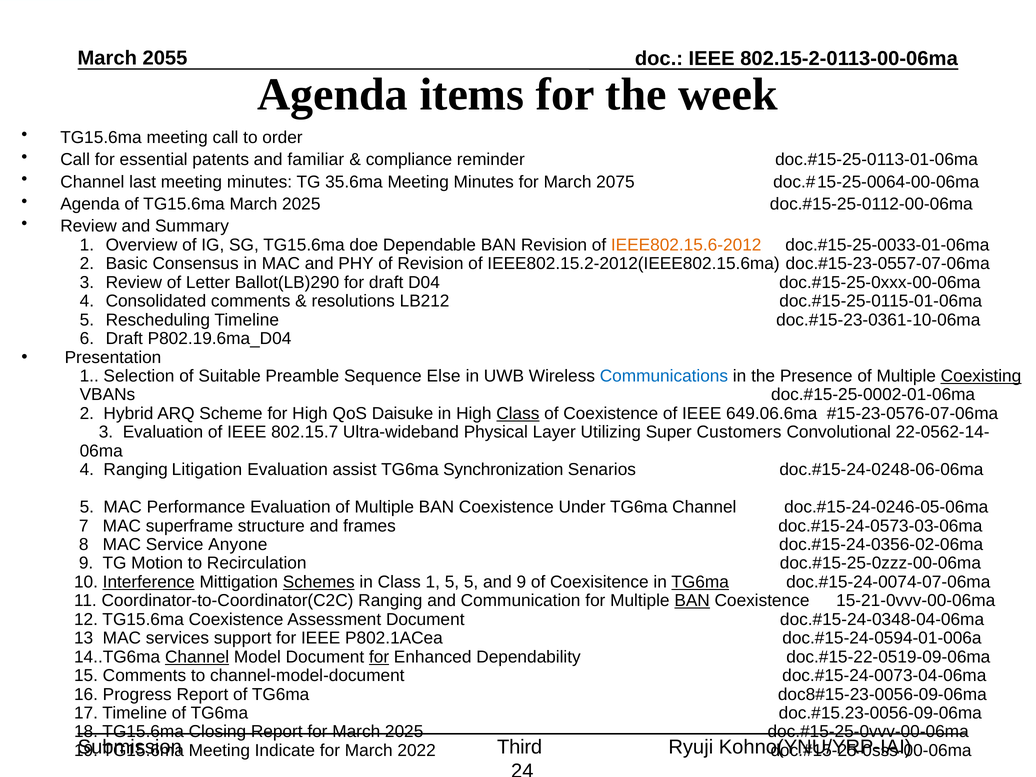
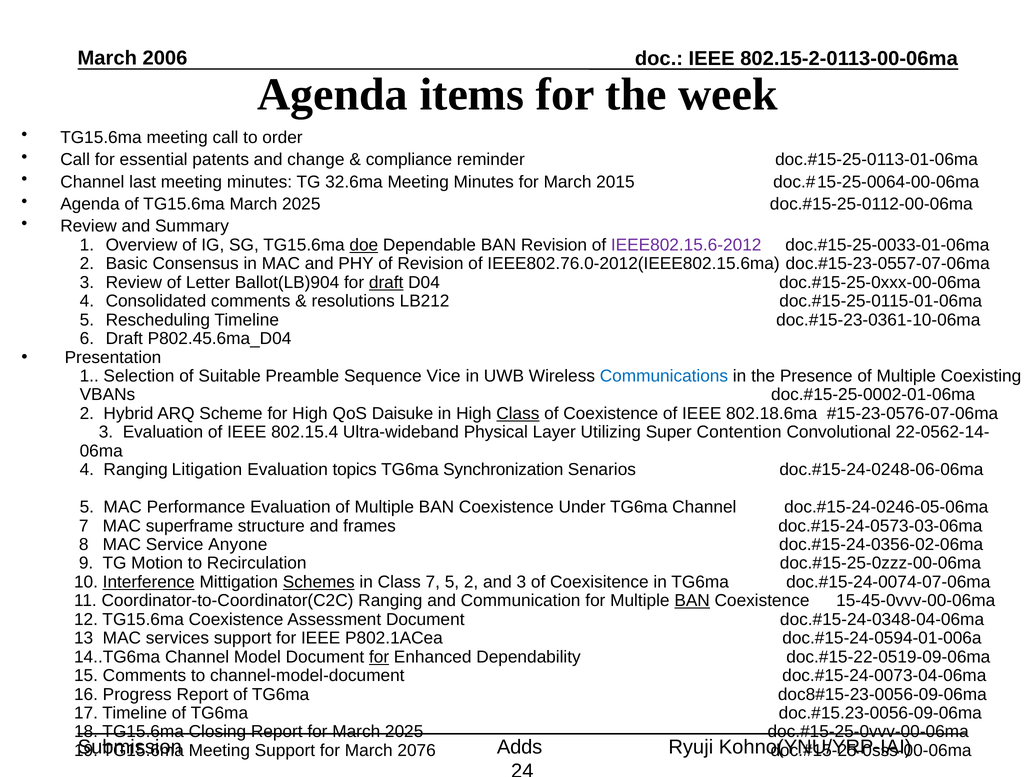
2055: 2055 -> 2006 (165, 58)
familiar: familiar -> change (316, 160)
35.6ma: 35.6ma -> 32.6ma (354, 182)
2075: 2075 -> 2015 (615, 182)
doe underline: none -> present (364, 245)
IEEE802.15.6-2012 colour: orange -> purple (686, 245)
IEEE802.15.2-2012(IEEE802.15.6ma: IEEE802.15.2-2012(IEEE802.15.6ma -> IEEE802.76.0-2012(IEEE802.15.6ma (634, 264)
Ballot(LB)290: Ballot(LB)290 -> Ballot(LB)904 (287, 282)
draft underline: none -> present (386, 282)
P802.19.6ma_D04: P802.19.6ma_D04 -> P802.45.6ma_D04 (220, 339)
Else: Else -> Vice (444, 376)
Coexisting underline: present -> none (981, 376)
649.06.6ma: 649.06.6ma -> 802.18.6ma (772, 414)
802.15.7: 802.15.7 -> 802.15.4 (305, 432)
Customers: Customers -> Contention (739, 432)
assist: assist -> topics (355, 470)
Class 1: 1 -> 7 (433, 582)
5 5: 5 -> 2 (471, 582)
and 9: 9 -> 3 (521, 582)
TG6ma underline: present -> none (700, 582)
15-21-0vvv-00-06ma: 15-21-0vvv-00-06ma -> 15-45-0vvv-00-06ma (916, 601)
Channel underline: present -> none (197, 657)
Third: Third -> Adds (520, 747)
Meeting Indicate: Indicate -> Support (285, 751)
2022: 2022 -> 2076 (417, 751)
